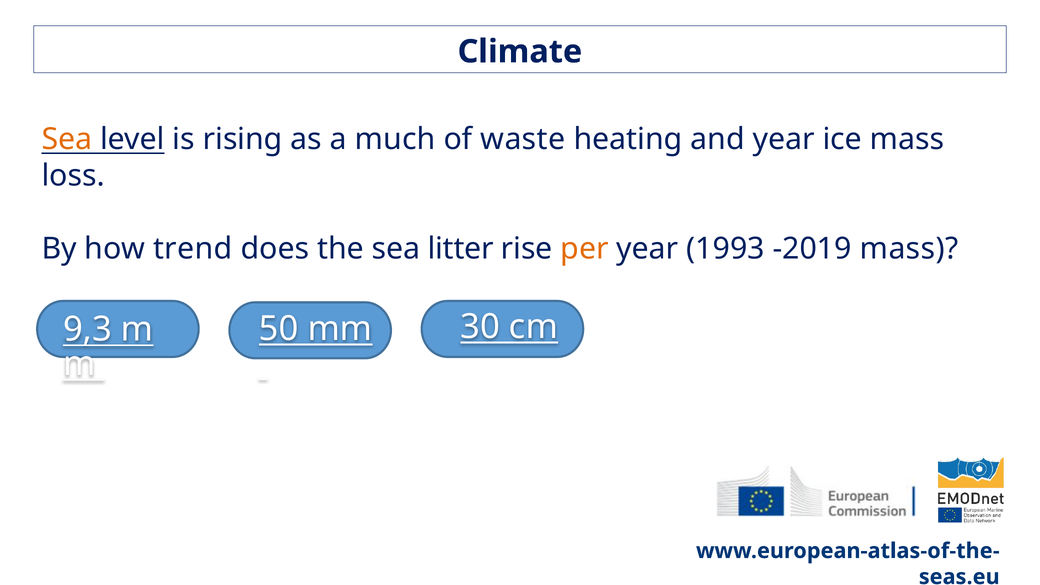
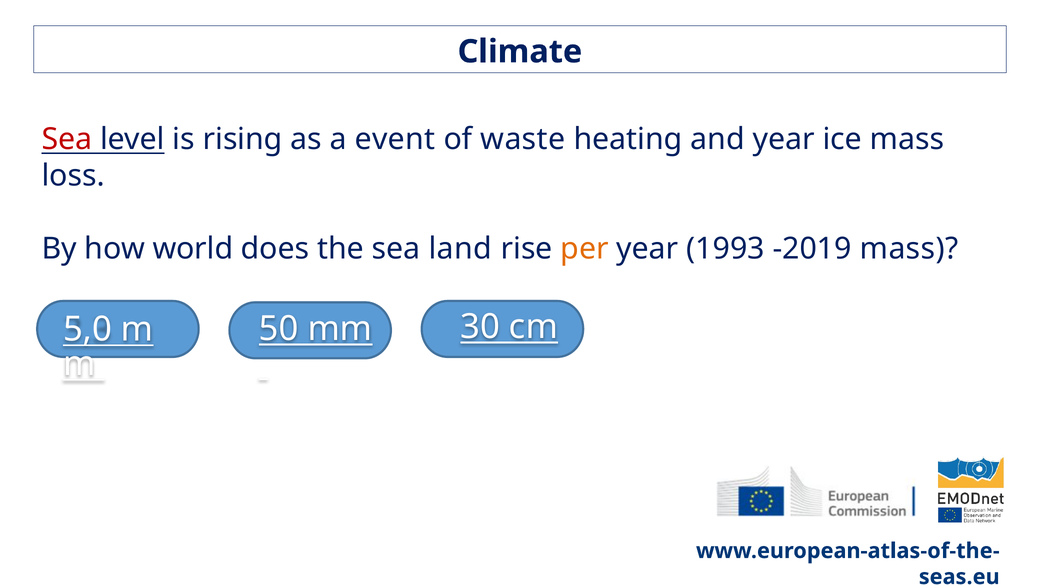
Sea colour: orange -> red (67, 139)
much: much -> event (395, 139)
trend: trend -> world (193, 249)
litter: litter -> land (460, 249)
9,3: 9,3 -> 5,0 (87, 329)
